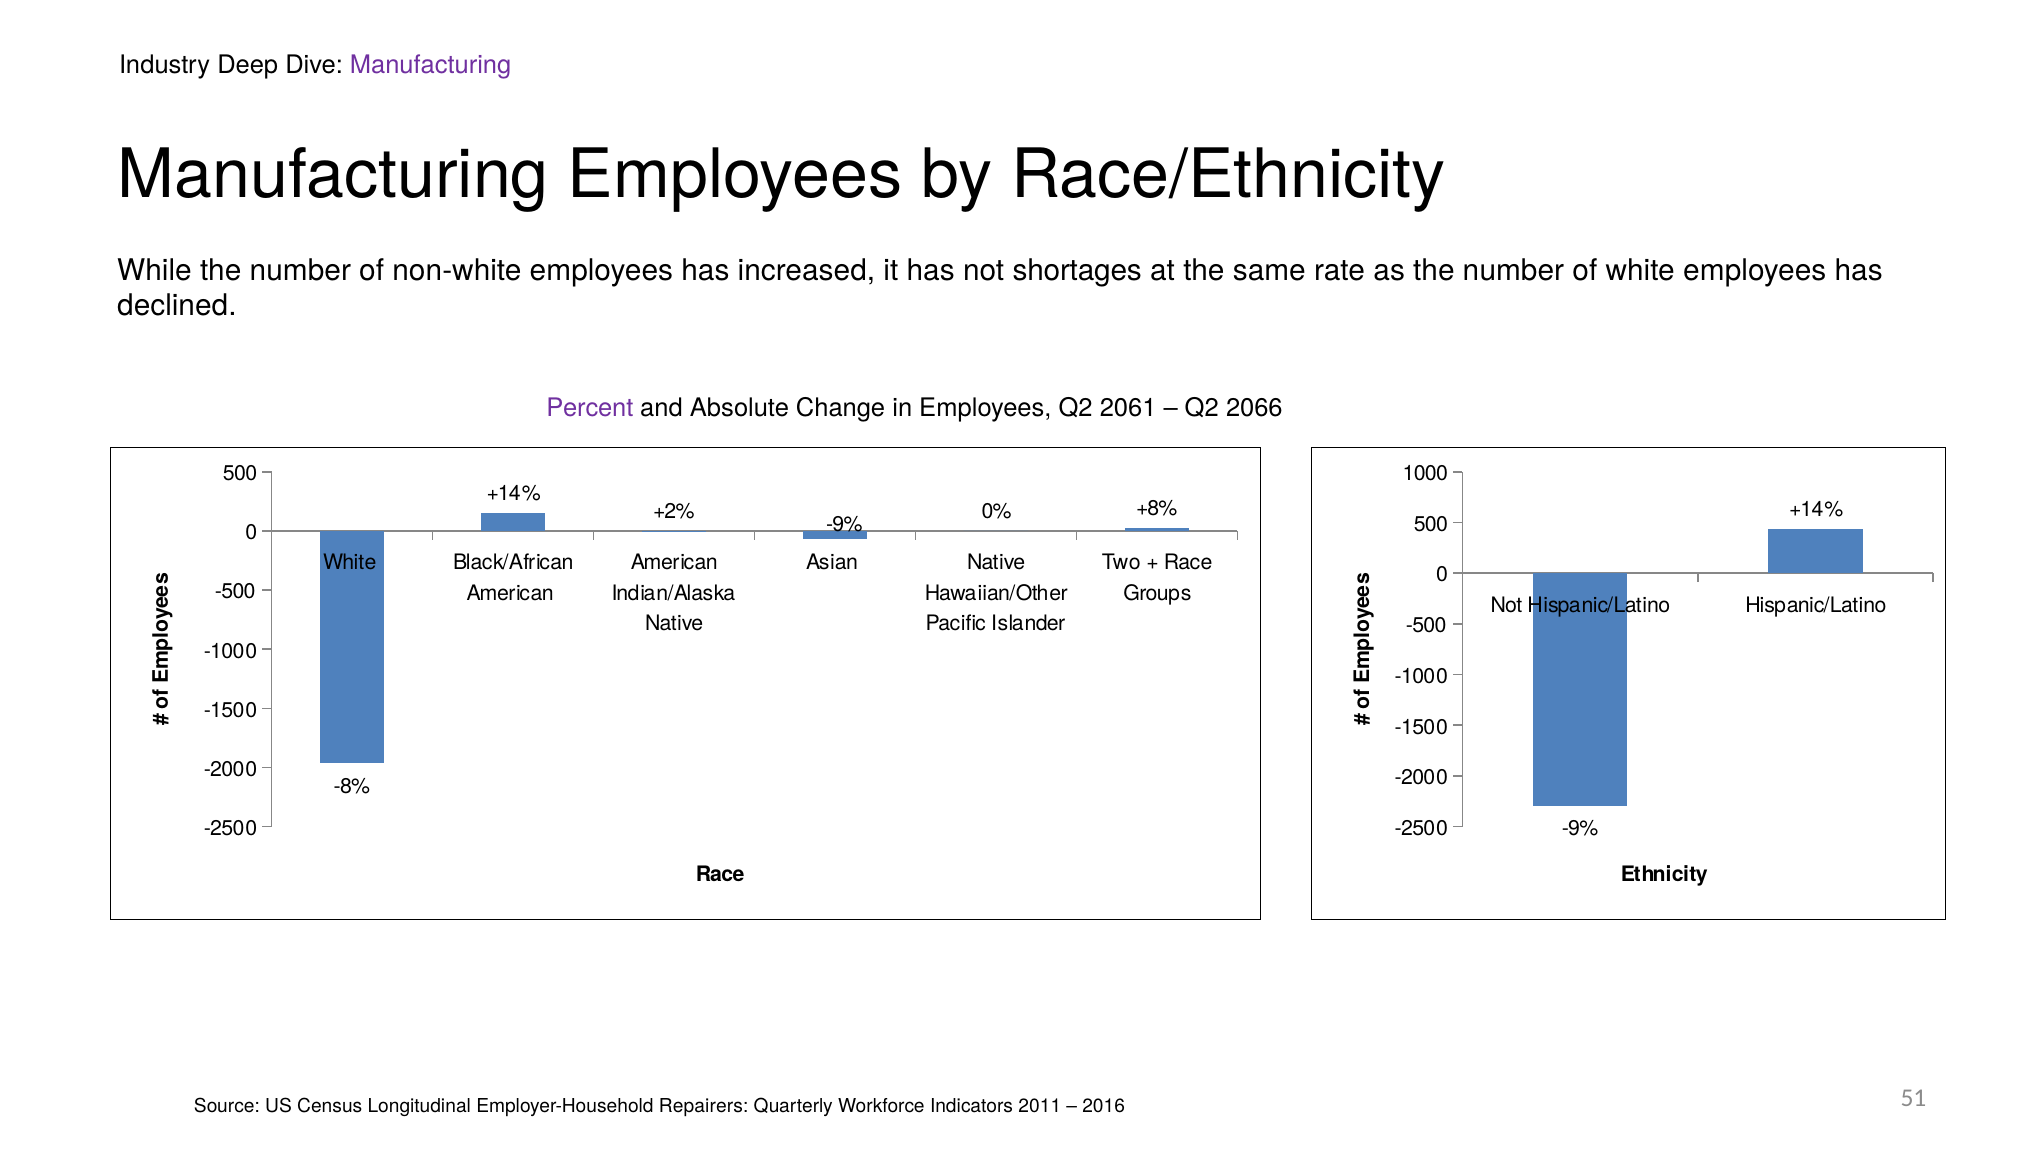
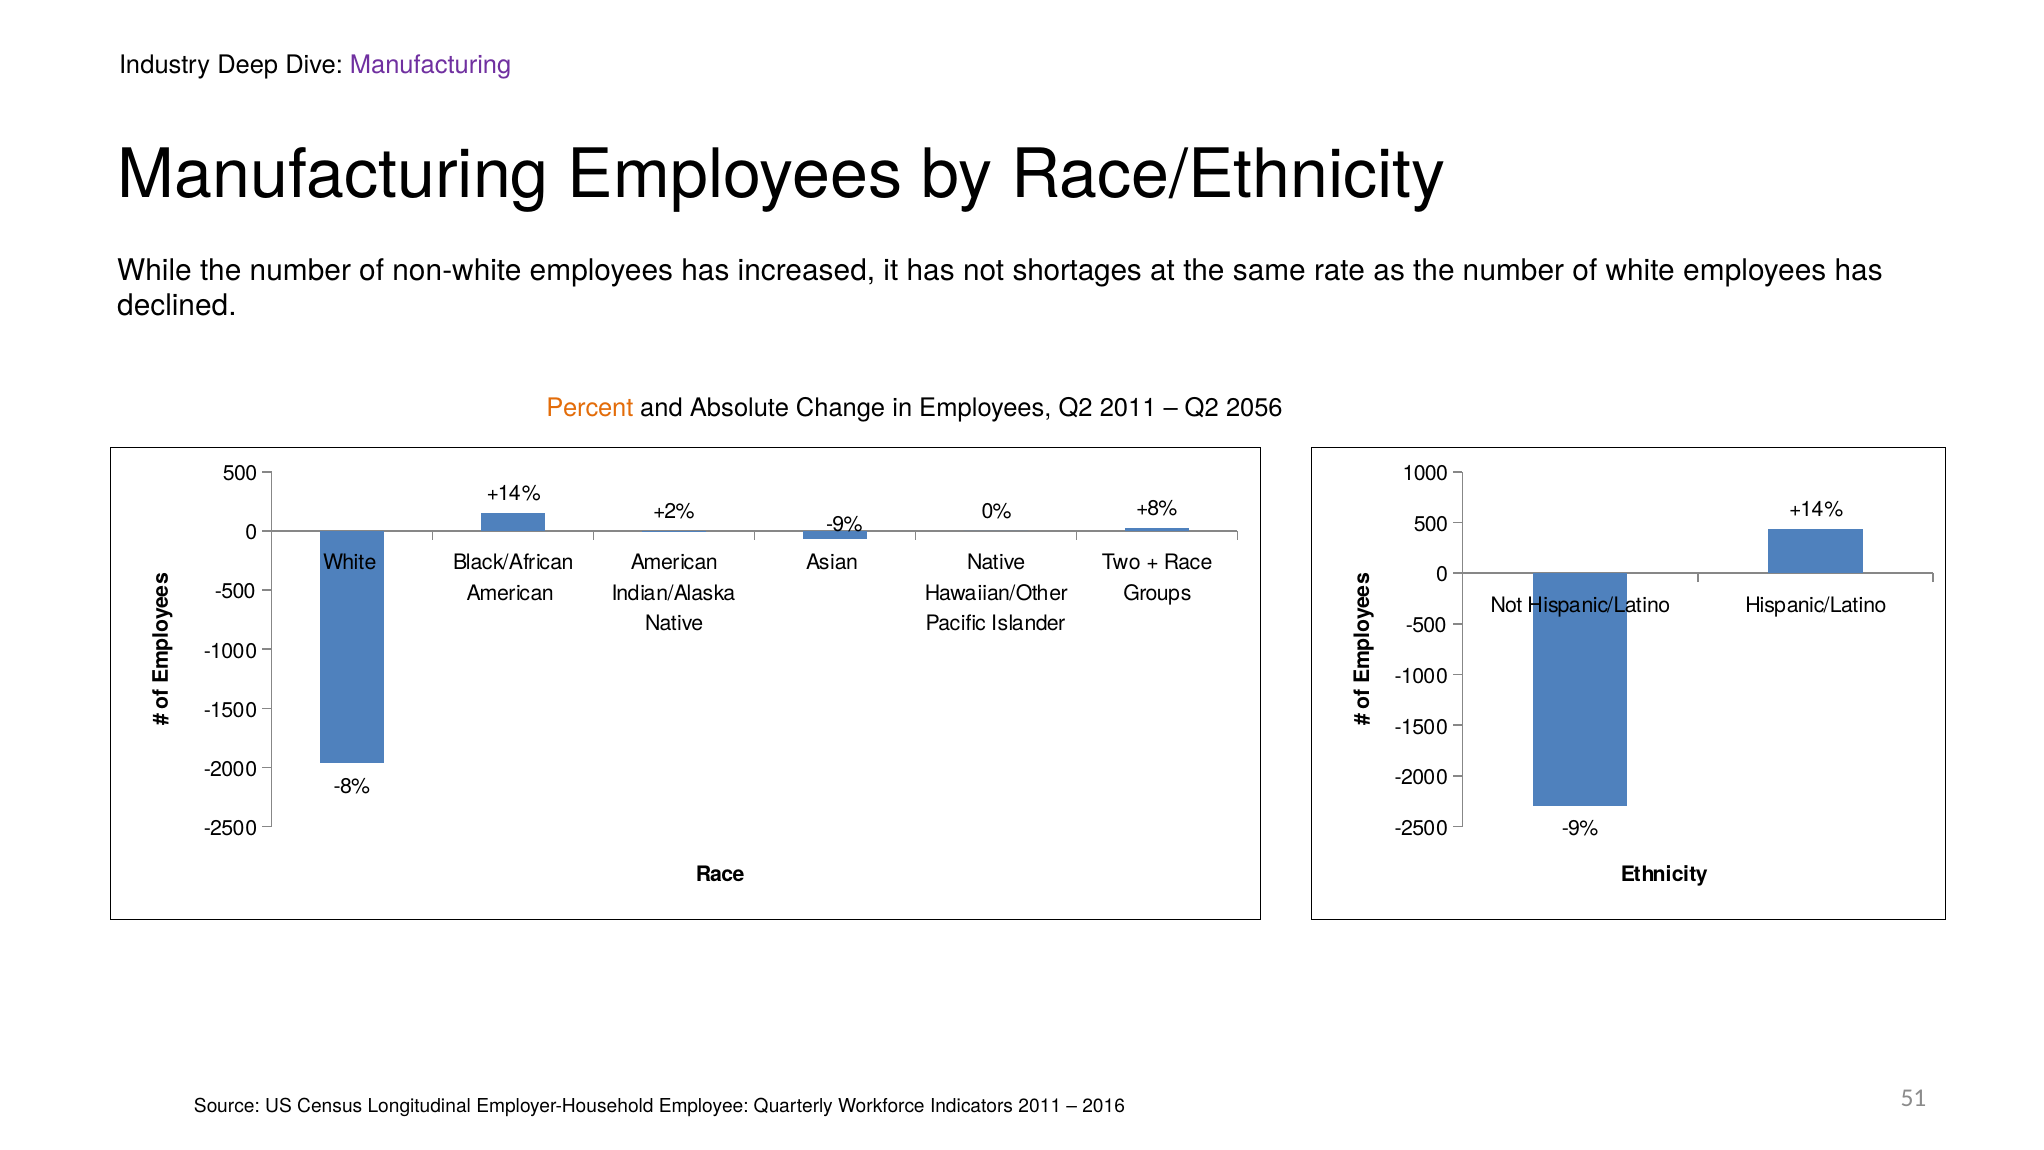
Percent colour: purple -> orange (590, 408)
Q2 2061: 2061 -> 2011 (1128, 408)
2066: 2066 -> 2056 (1254, 408)
Repairers: Repairers -> Employee (704, 1106)
